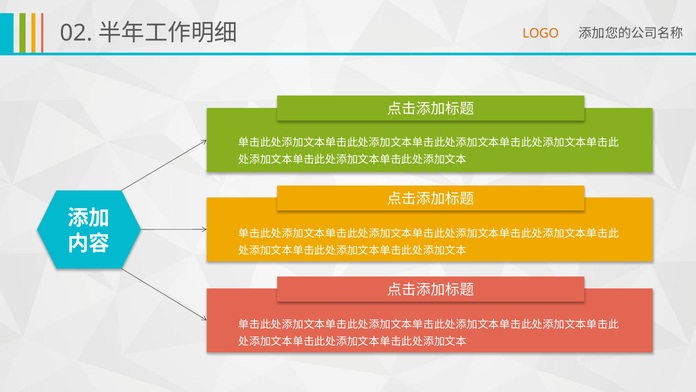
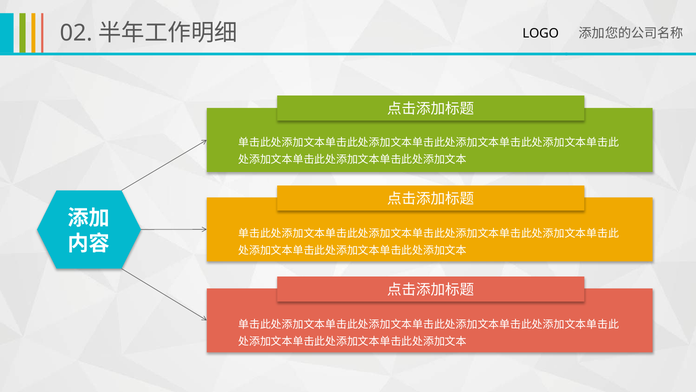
LOGO colour: orange -> black (541, 33)
